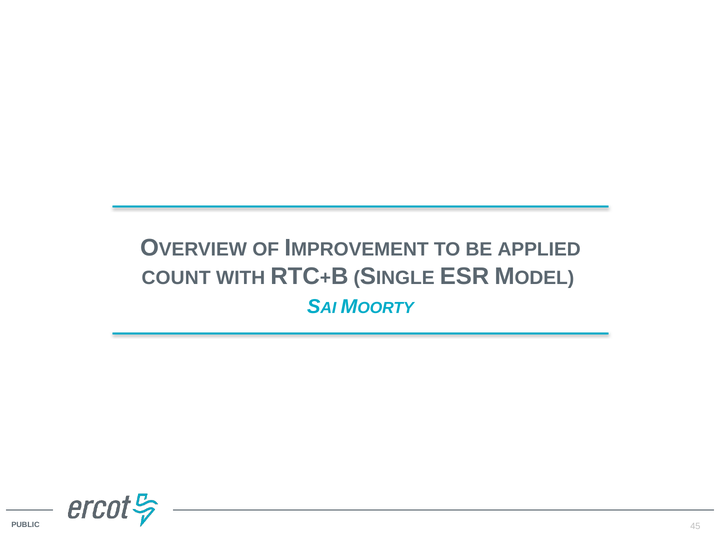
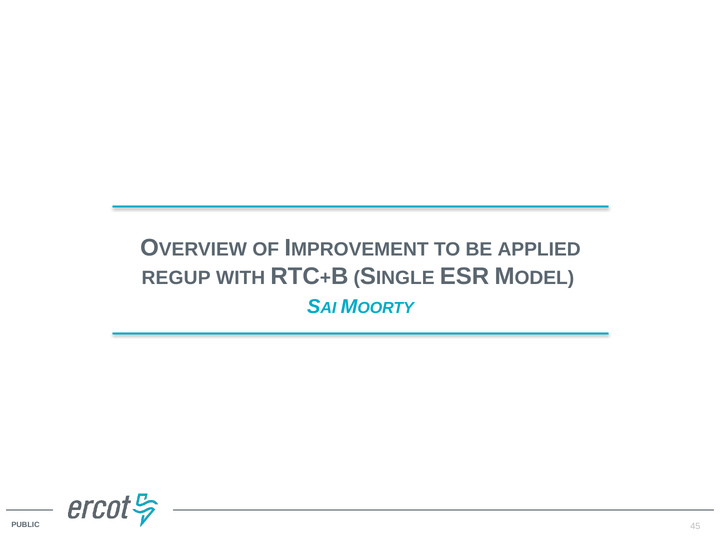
COUNT: COUNT -> REGUP (176, 278)
